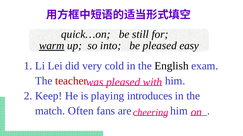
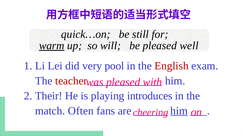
into: into -> will (111, 46)
easy: easy -> well (189, 46)
cold: cold -> pool (114, 66)
English colour: black -> red (172, 66)
Keep: Keep -> Their (49, 96)
him underline: none -> present (179, 111)
